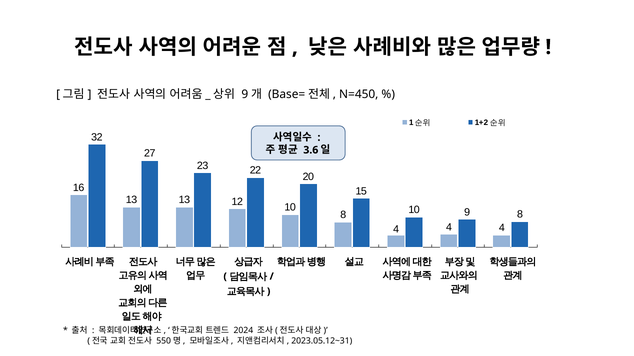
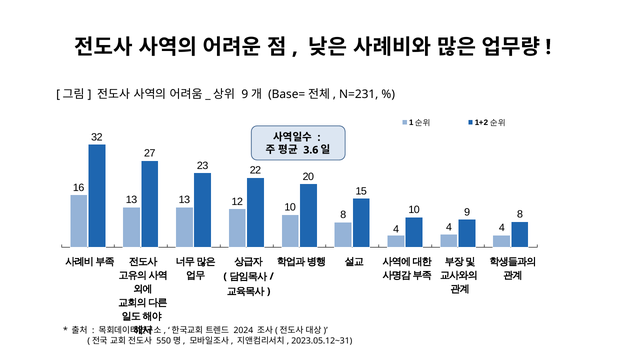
N=450: N=450 -> N=231 (359, 94)
